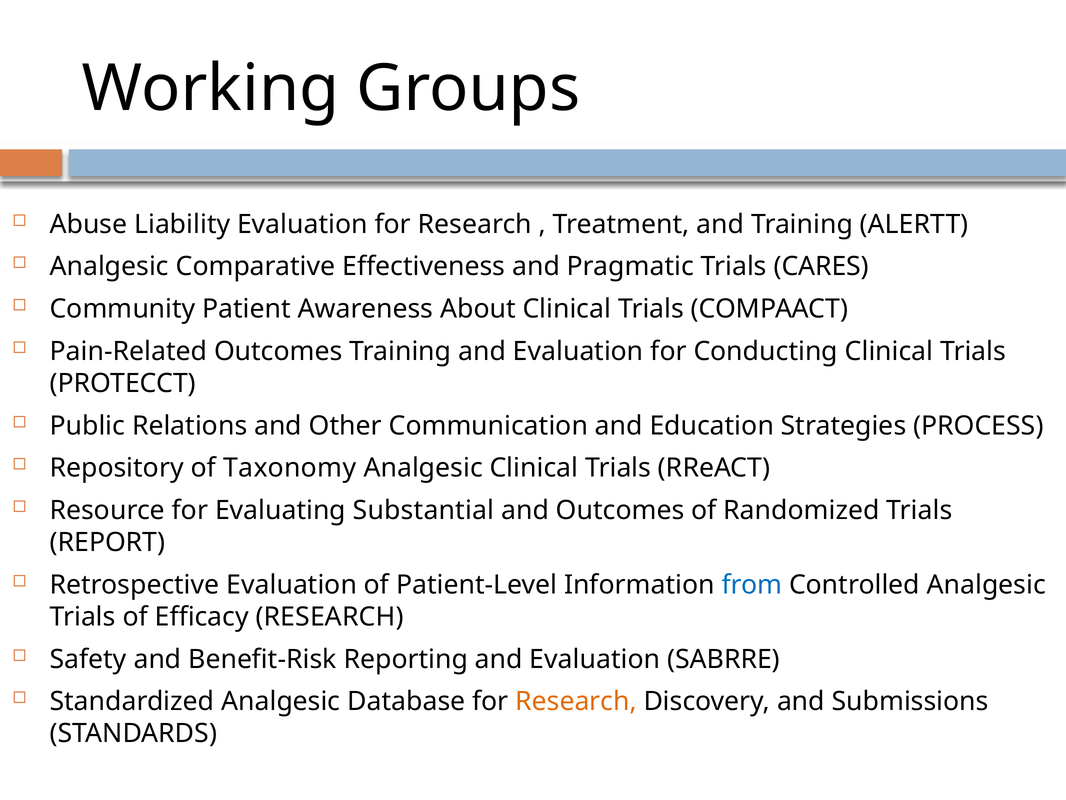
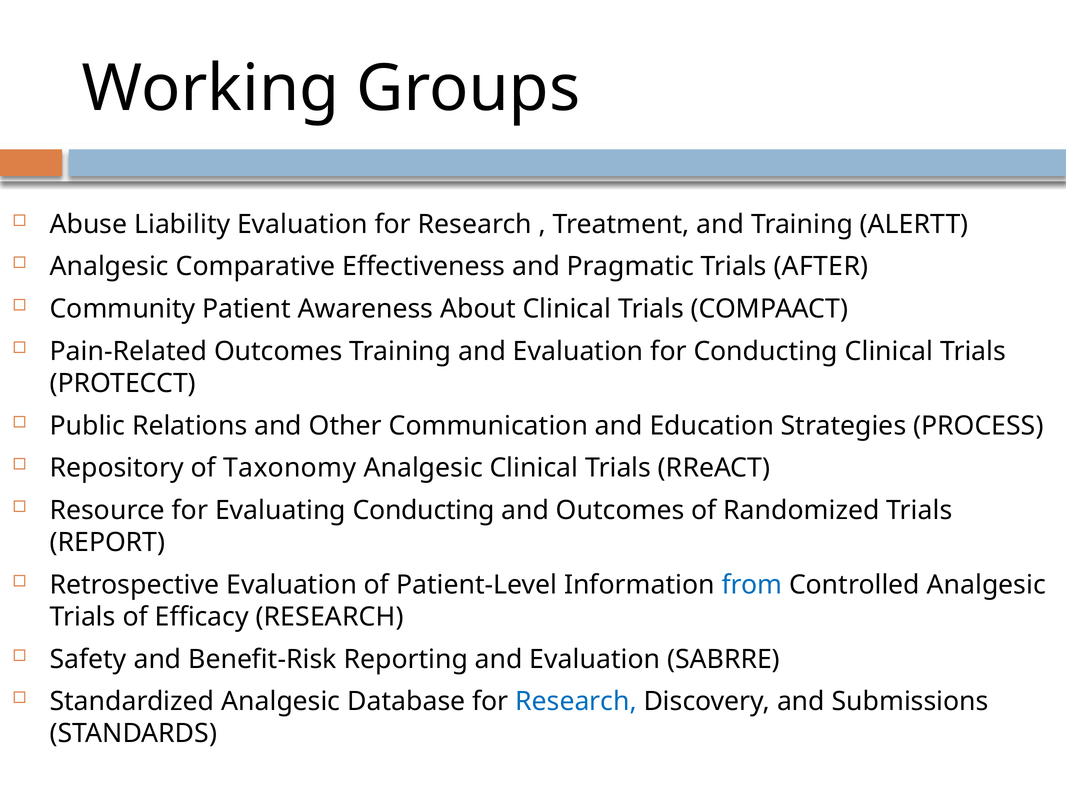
CARES: CARES -> AFTER (821, 266)
Evaluating Substantial: Substantial -> Conducting (424, 510)
Research colour: orange -> blue (576, 701)
